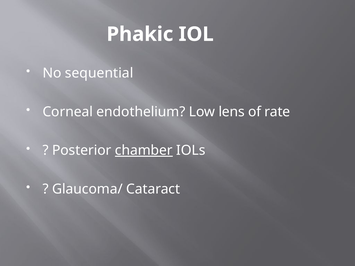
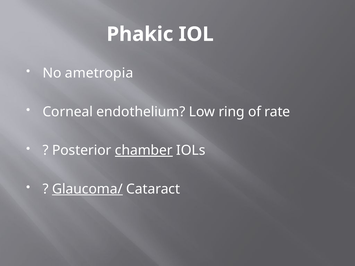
sequential: sequential -> ametropia (99, 73)
lens: lens -> ring (232, 112)
Glaucoma/ underline: none -> present (87, 189)
